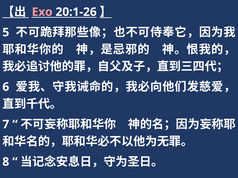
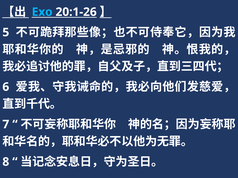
Exo colour: pink -> light blue (42, 12)
